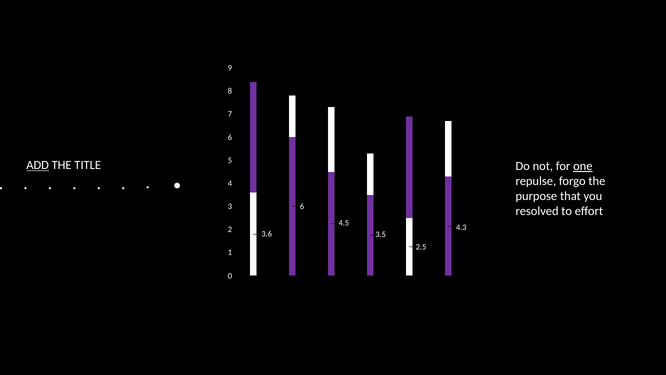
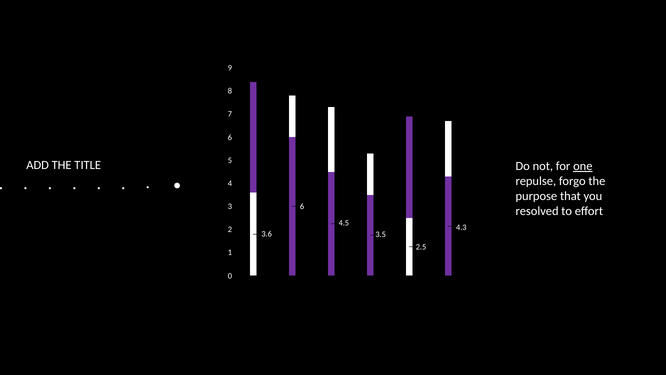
ADD underline: present -> none (38, 165)
